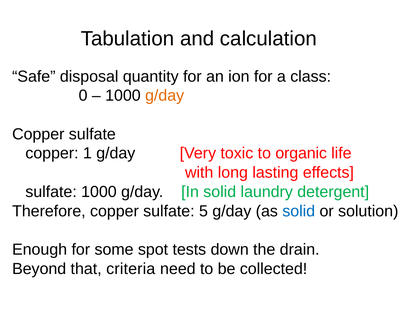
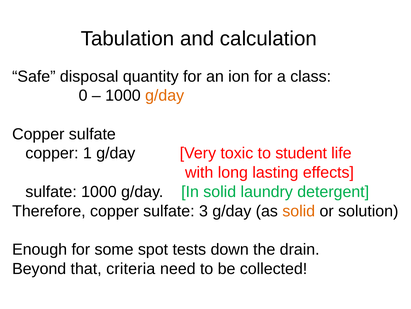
organic: organic -> student (301, 153)
5: 5 -> 3 (203, 211)
solid colour: blue -> orange (299, 211)
